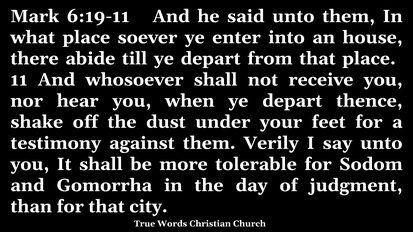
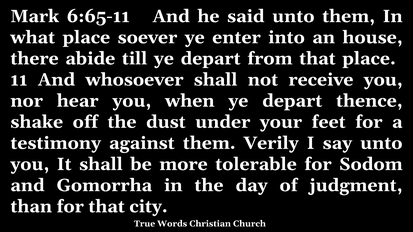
6:19-11: 6:19-11 -> 6:65-11 (98, 16)
